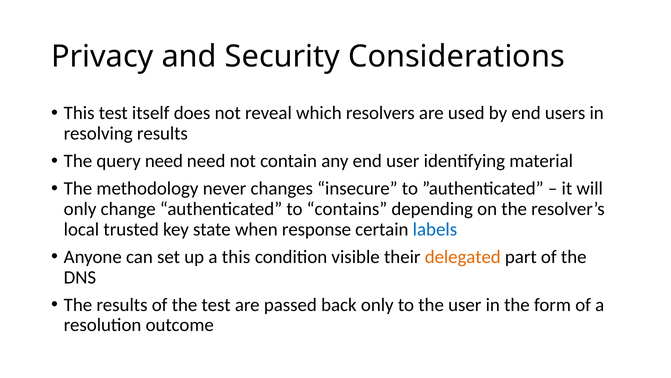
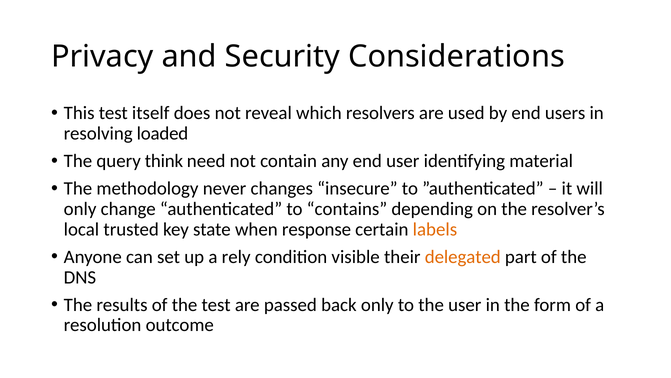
resolving results: results -> loaded (162, 133)
query need: need -> think (164, 161)
labels colour: blue -> orange (435, 229)
a this: this -> rely (236, 257)
